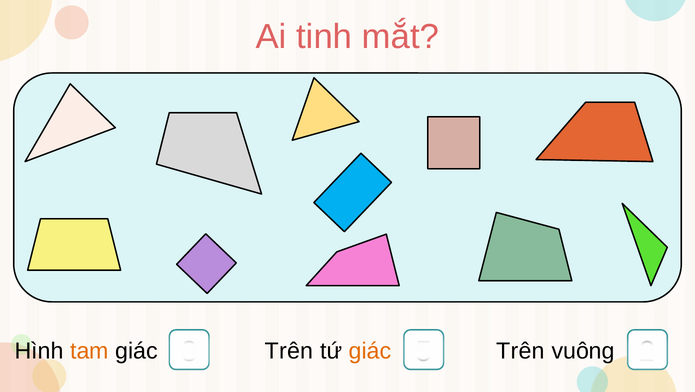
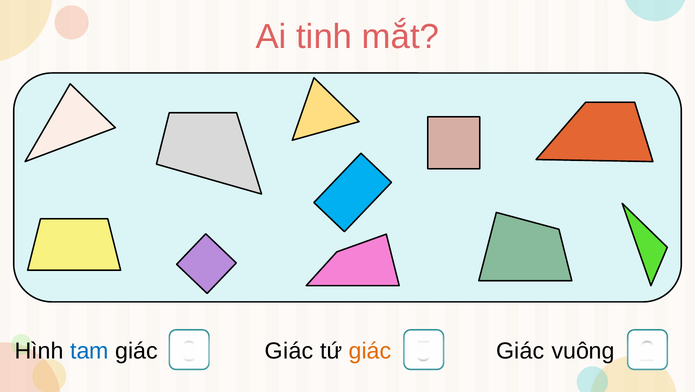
tam colour: orange -> blue (89, 351)
Trên: Trên -> Giác (289, 351)
Trên: Trên -> Giác (520, 351)
